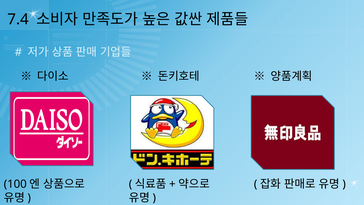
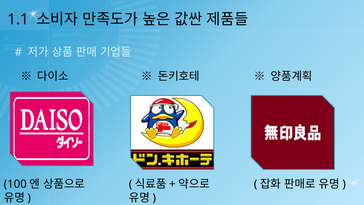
7.4: 7.4 -> 1.1 (18, 19)
